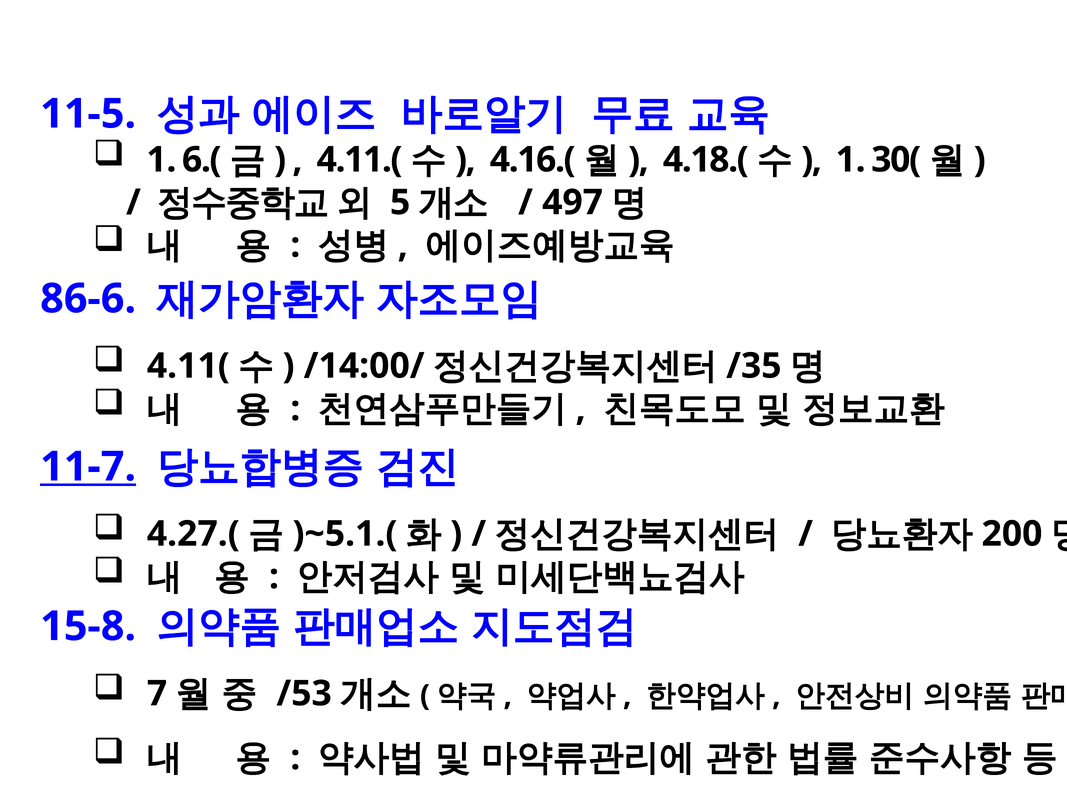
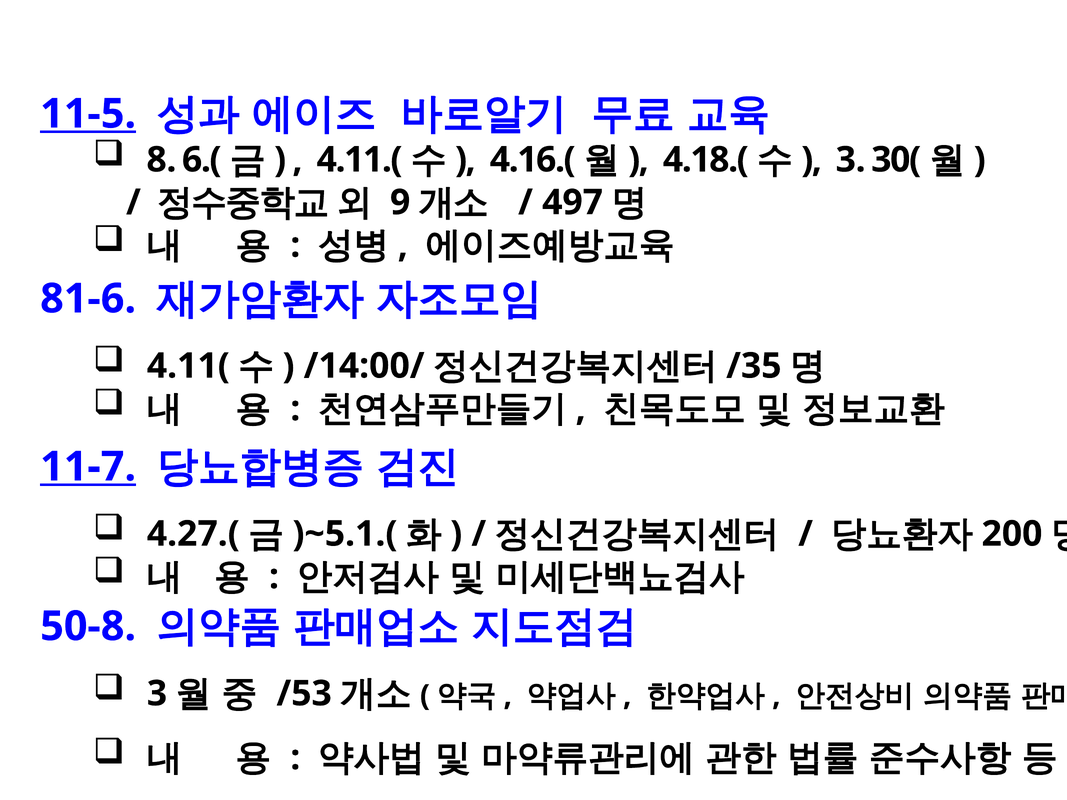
11-5 underline: none -> present (88, 114)
1: 1 -> 8 (161, 160)
1: 1 -> 3 (851, 160)
5: 5 -> 9 (400, 202)
86-6: 86-6 -> 81-6 (88, 299)
15-8: 15-8 -> 50-8 (88, 627)
7: 7 -> 3 (157, 694)
